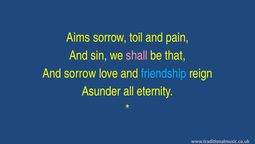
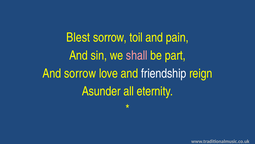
Aims: Aims -> Blest (78, 37)
that: that -> part (175, 55)
friendship colour: light blue -> white (164, 73)
